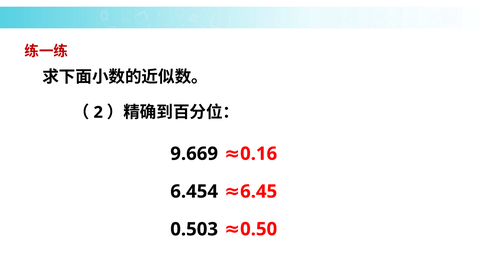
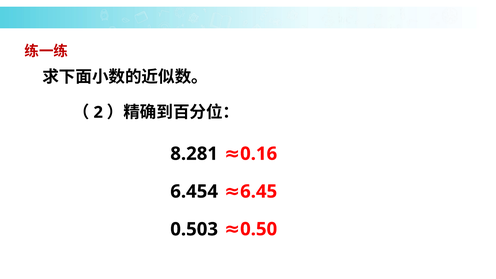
9.669: 9.669 -> 8.281 (194, 154)
